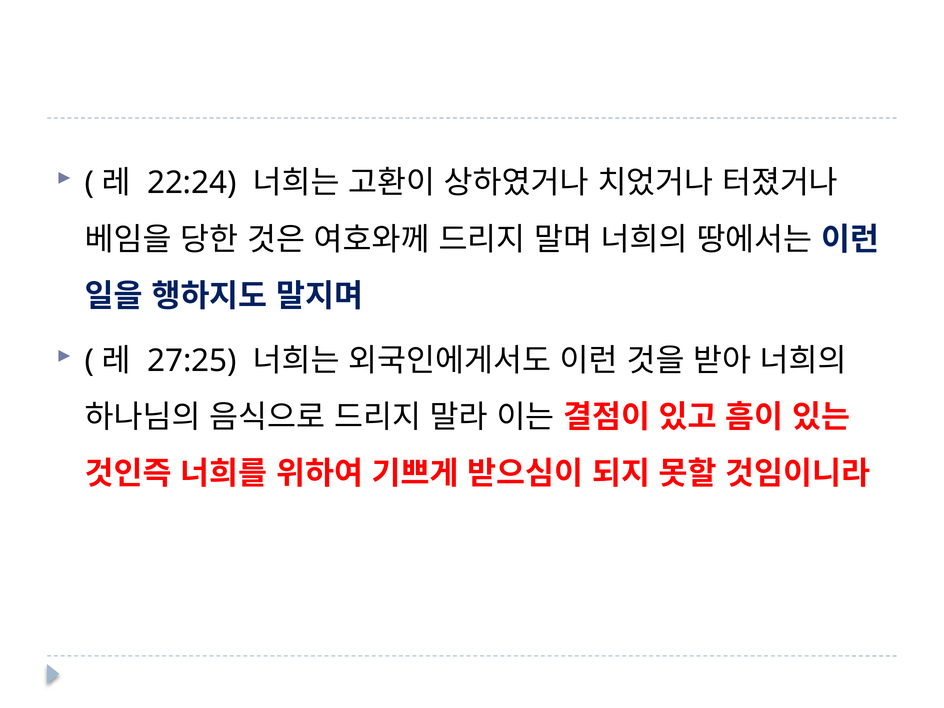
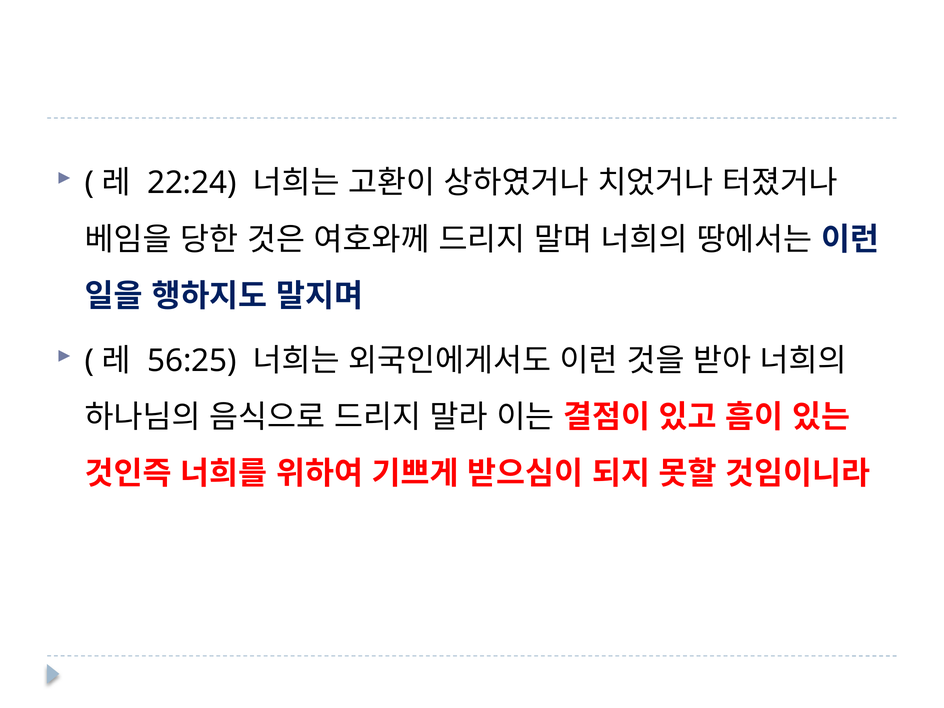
27:25: 27:25 -> 56:25 (192, 361)
